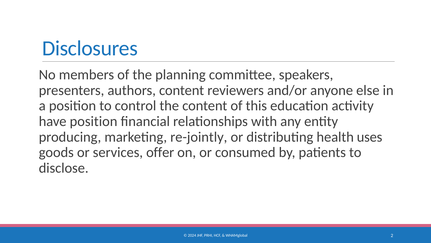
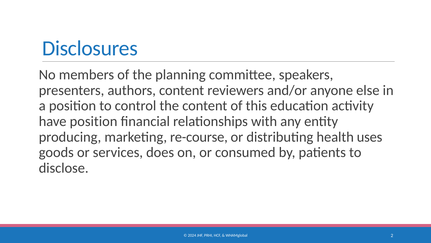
re-jointly: re-jointly -> re-course (199, 137)
offer: offer -> does (160, 152)
